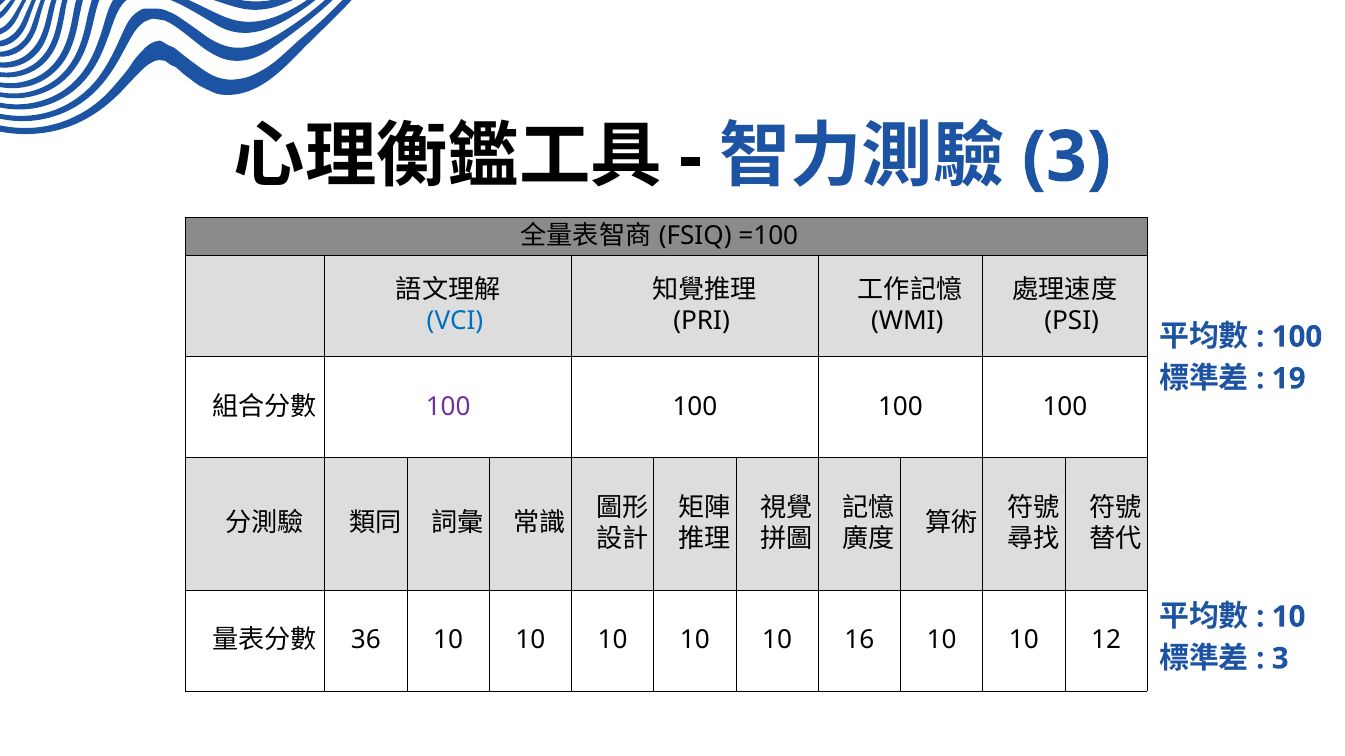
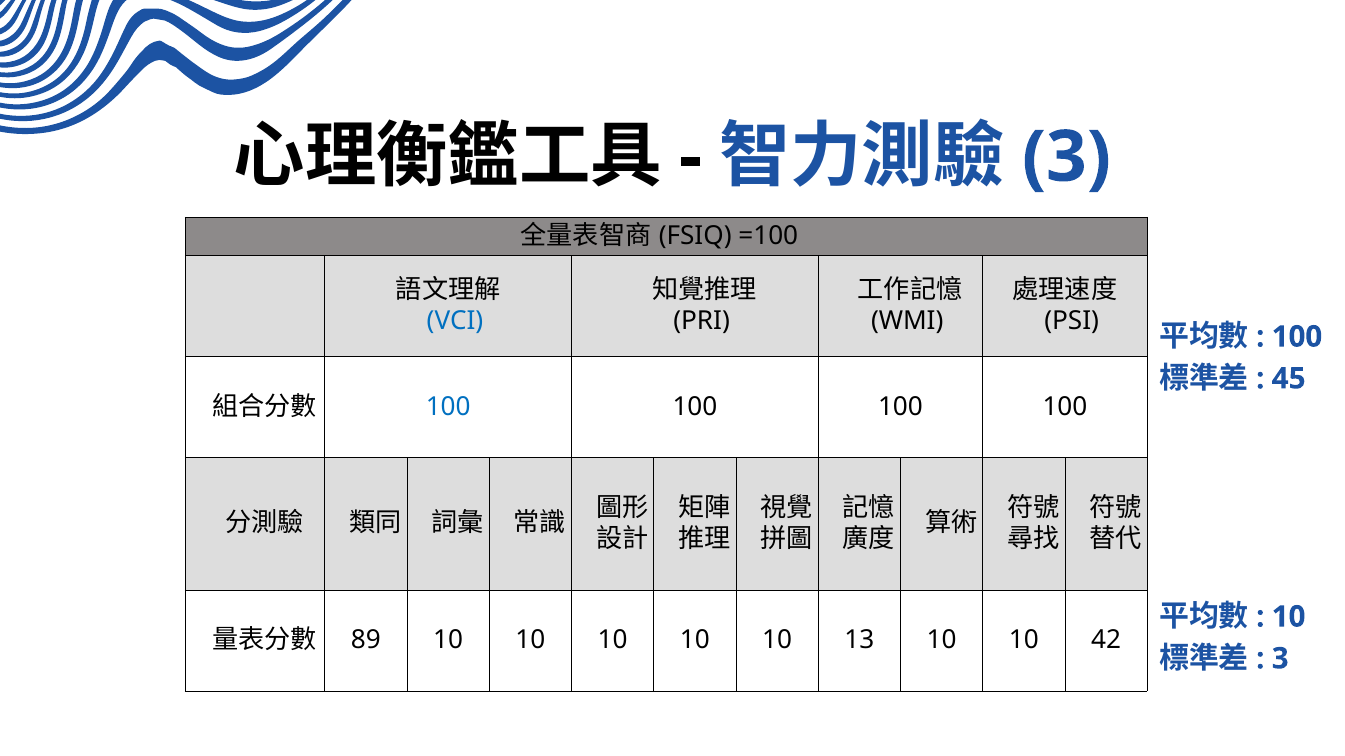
19: 19 -> 45 (1289, 379)
100 colour: purple -> blue (448, 407)
36: 36 -> 89 (366, 640)
16: 16 -> 13 (859, 640)
12: 12 -> 42 (1106, 640)
